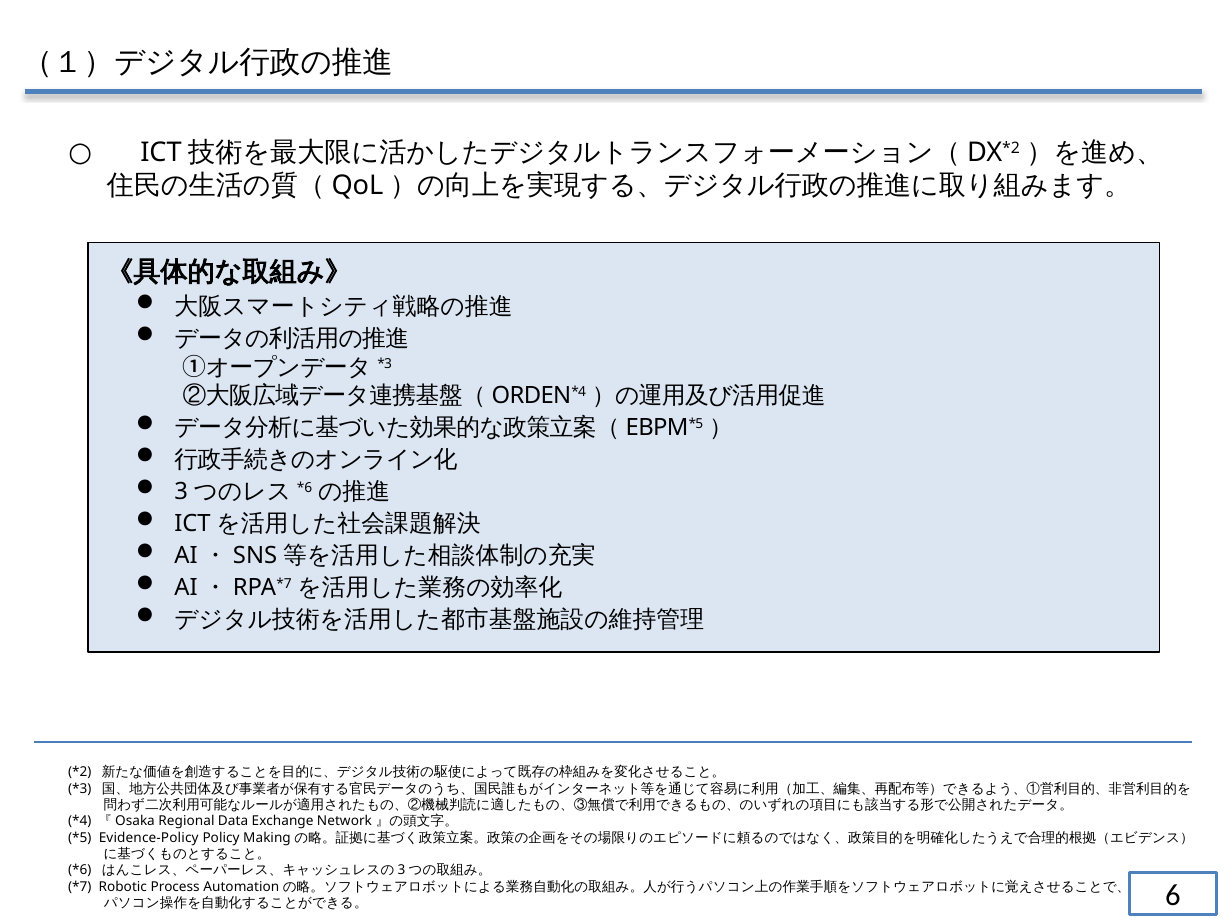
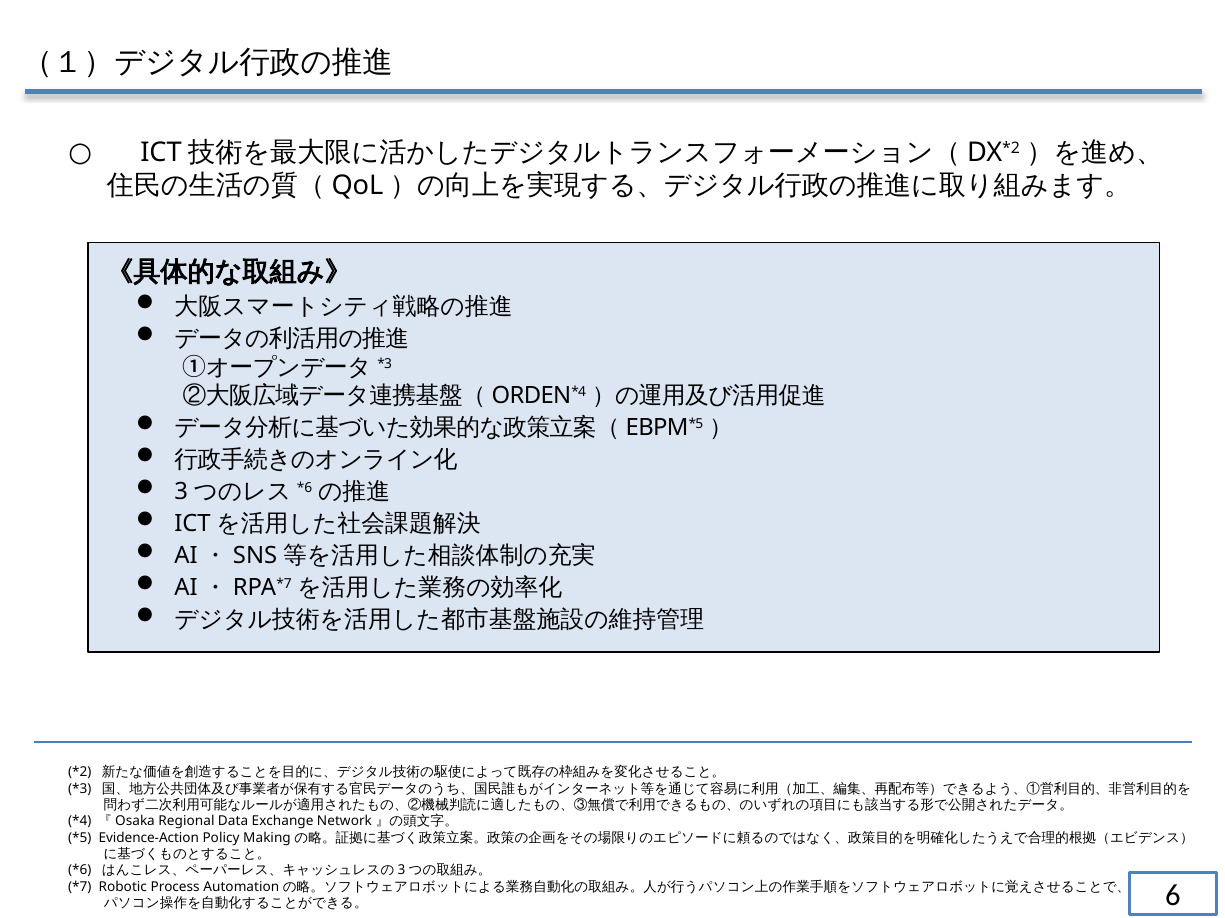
Evidence-Policy: Evidence-Policy -> Evidence-Action (149, 838)
